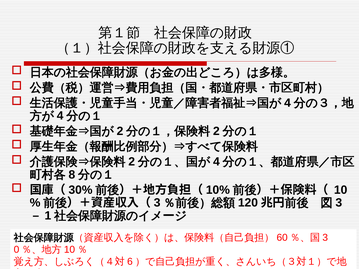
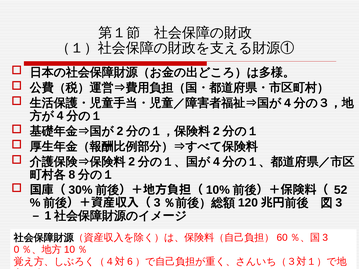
10: 10 -> 52 (341, 190)
